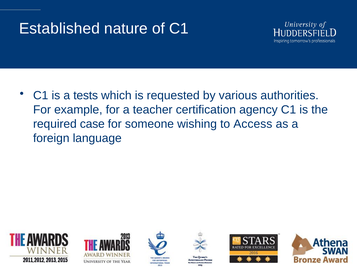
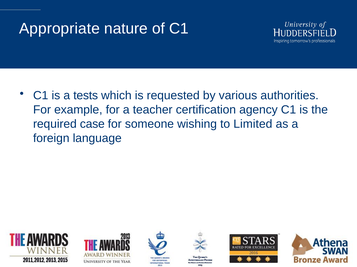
Established: Established -> Appropriate (59, 29)
Access: Access -> Limited (253, 124)
